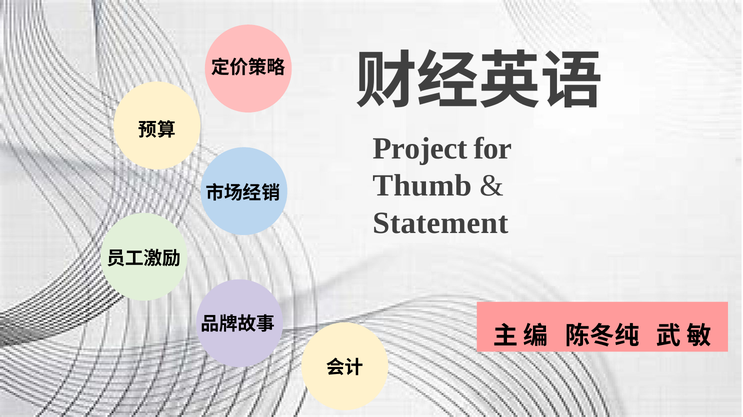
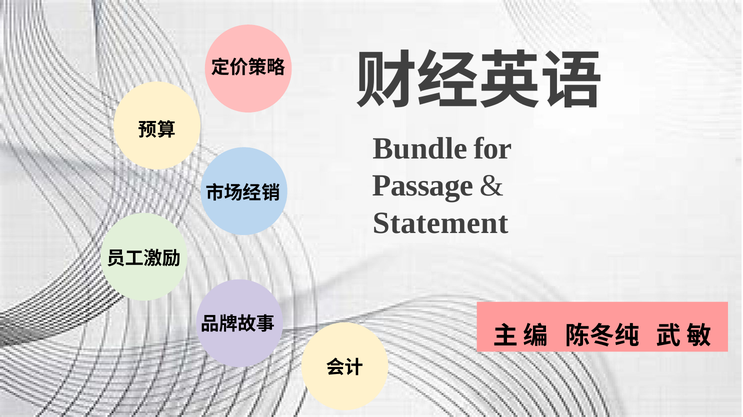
Project: Project -> Bundle (420, 149)
Thumb: Thumb -> Passage (423, 186)
